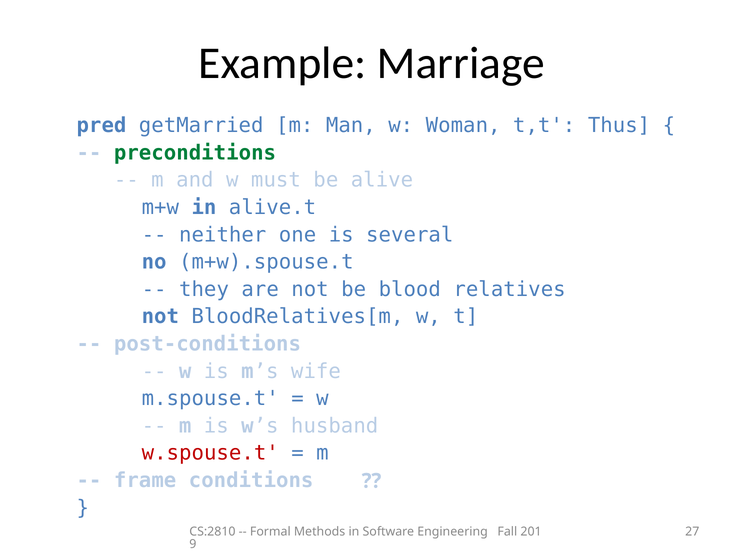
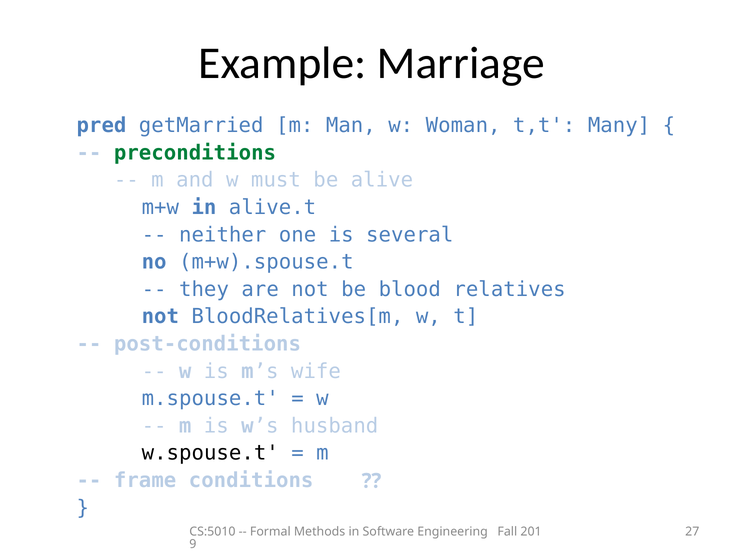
Thus: Thus -> Many (619, 125)
w.spouse.t colour: red -> black (210, 453)
CS:2810: CS:2810 -> CS:5010 (212, 532)
